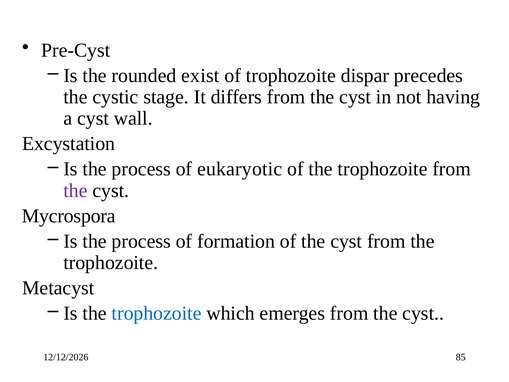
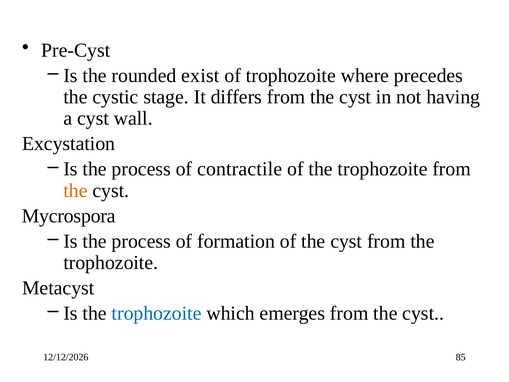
dispar: dispar -> where (365, 76)
eukaryotic: eukaryotic -> contractile (240, 169)
the colour: purple -> orange (75, 190)
